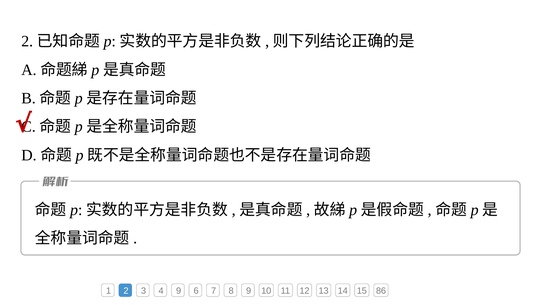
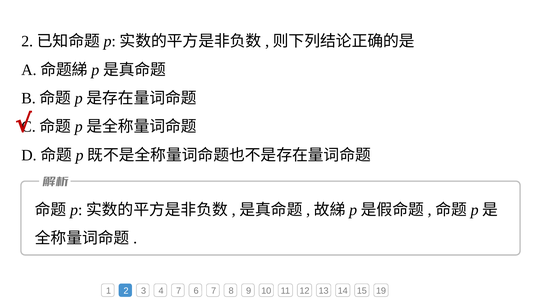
4 9: 9 -> 7 (179, 290)
86: 86 -> 19 (381, 290)
